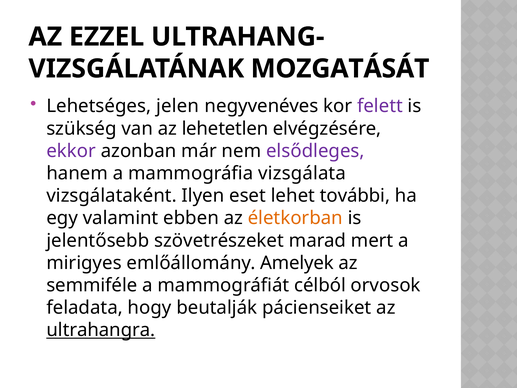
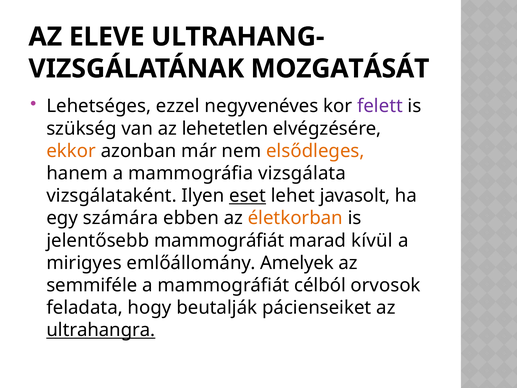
EZZEL: EZZEL -> ELEVE (107, 37)
jelen: jelen -> ezzel (178, 106)
ekkor colour: purple -> orange (71, 151)
elsődleges colour: purple -> orange (315, 151)
eset underline: none -> present (248, 196)
további: további -> javasolt (355, 196)
valamint: valamint -> számára (120, 218)
jelentősebb szövetrészeket: szövetrészeket -> mammográfiát (219, 240)
mert: mert -> kívül (372, 240)
